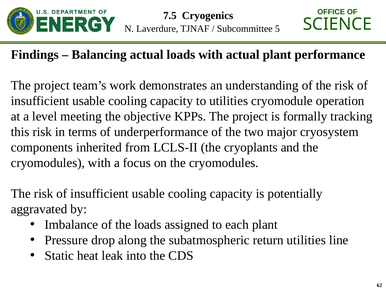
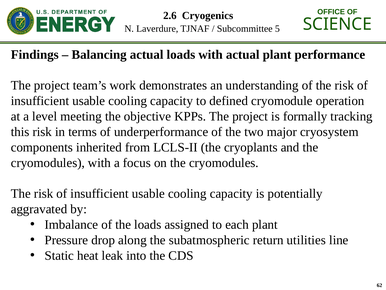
7.5: 7.5 -> 2.6 (170, 16)
to utilities: utilities -> defined (229, 101)
